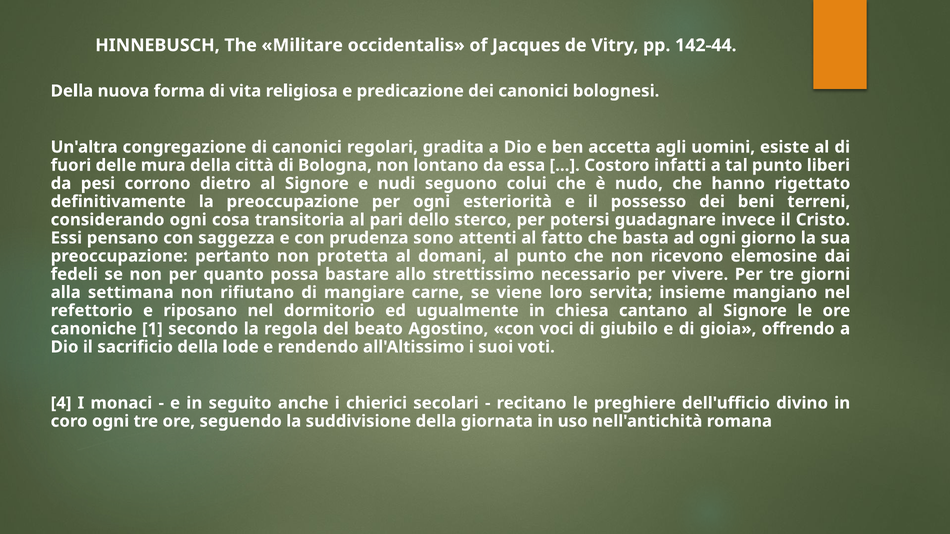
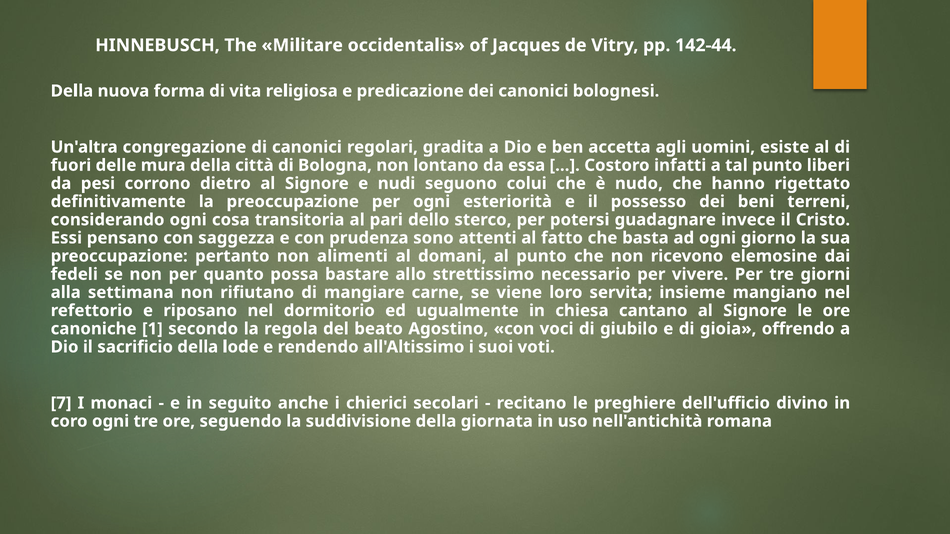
protetta: protetta -> alimenti (352, 256)
4: 4 -> 7 (61, 403)
